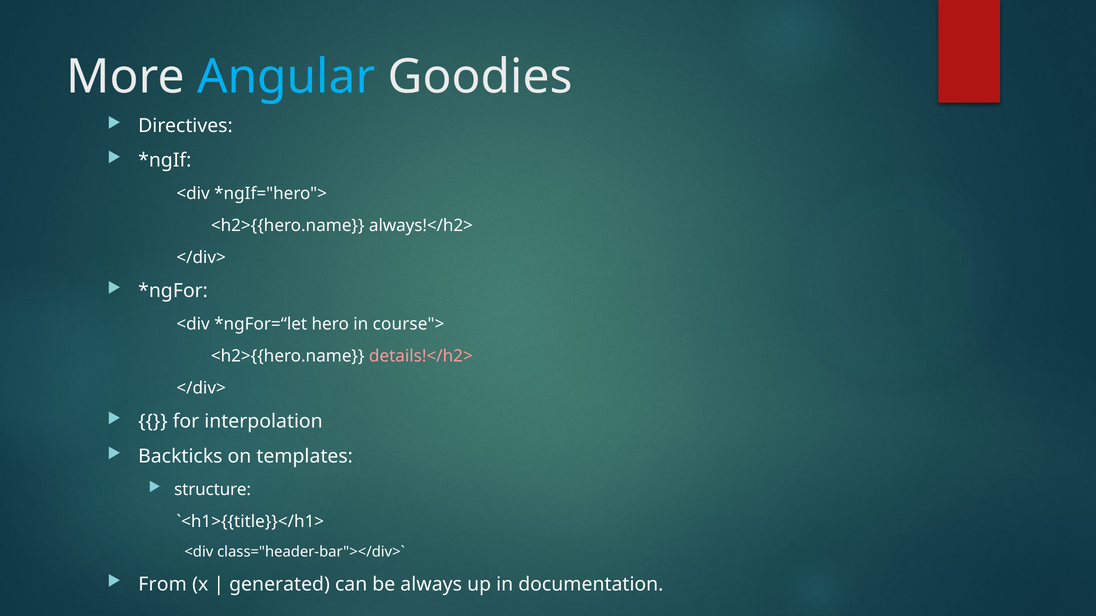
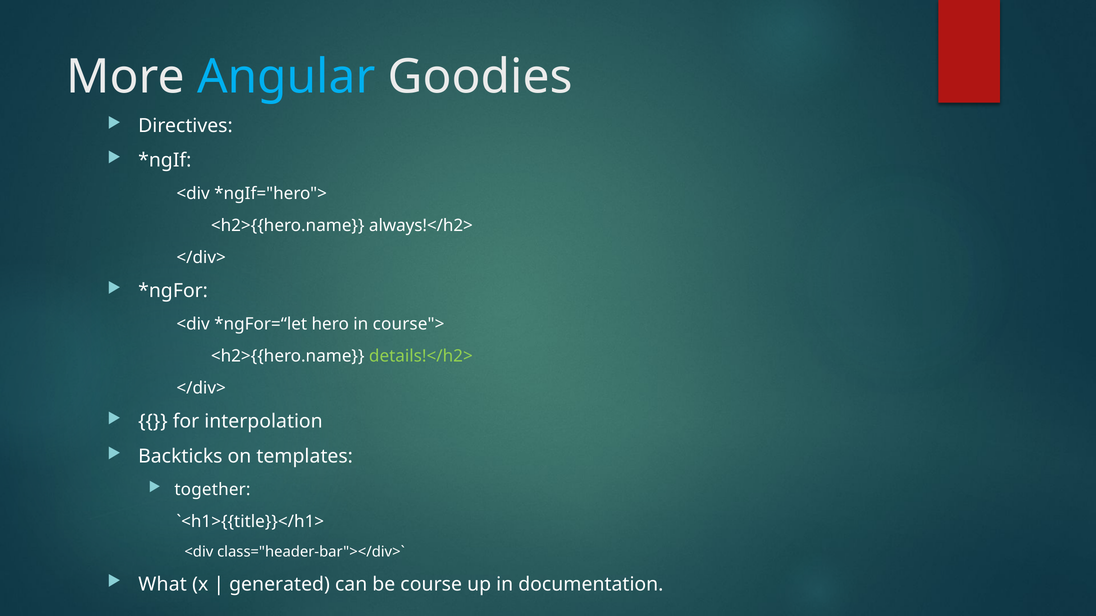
details!</h2> colour: pink -> light green (421, 356)
structure: structure -> together (212, 490)
From: From -> What (163, 585)
always: always -> course (431, 585)
